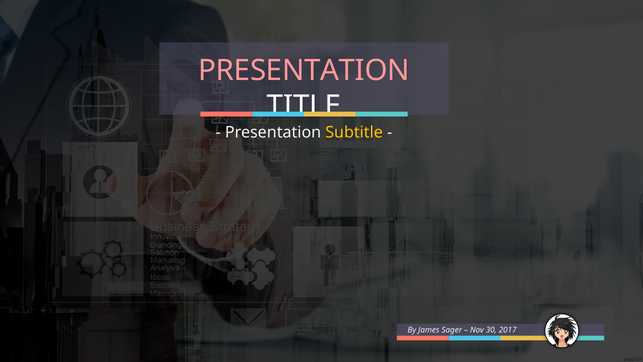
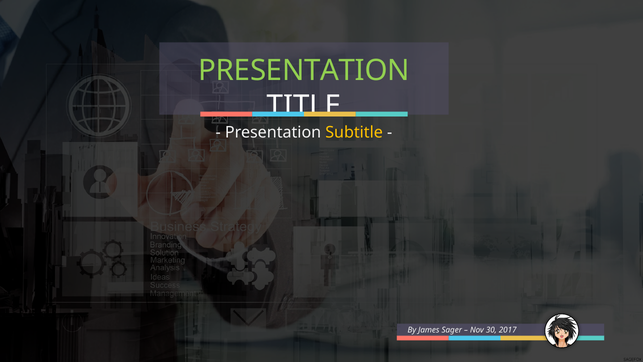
PRESENTATION colour: pink -> light green (304, 71)
